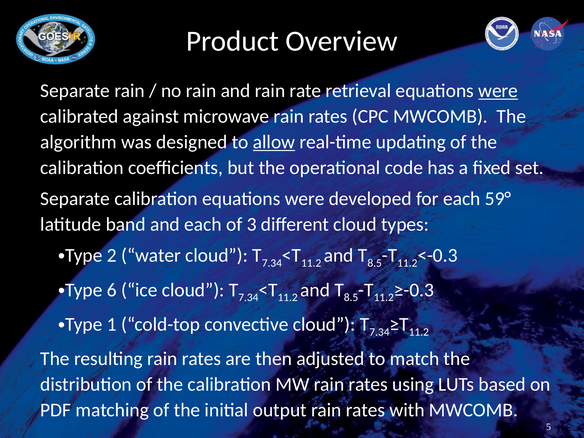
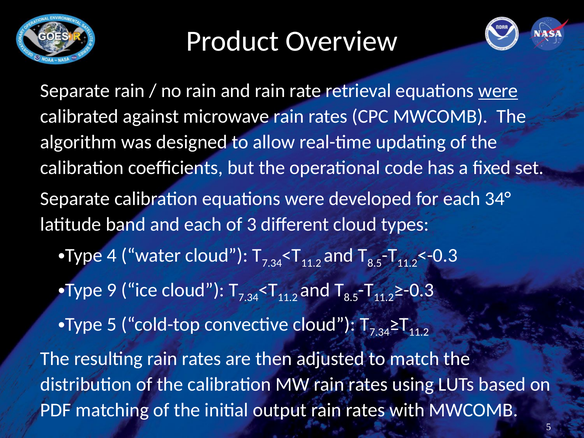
allow underline: present -> none (274, 142)
59°: 59° -> 34° (498, 199)
2: 2 -> 4 (112, 256)
6: 6 -> 9 (112, 290)
Type 1: 1 -> 5 (112, 324)
